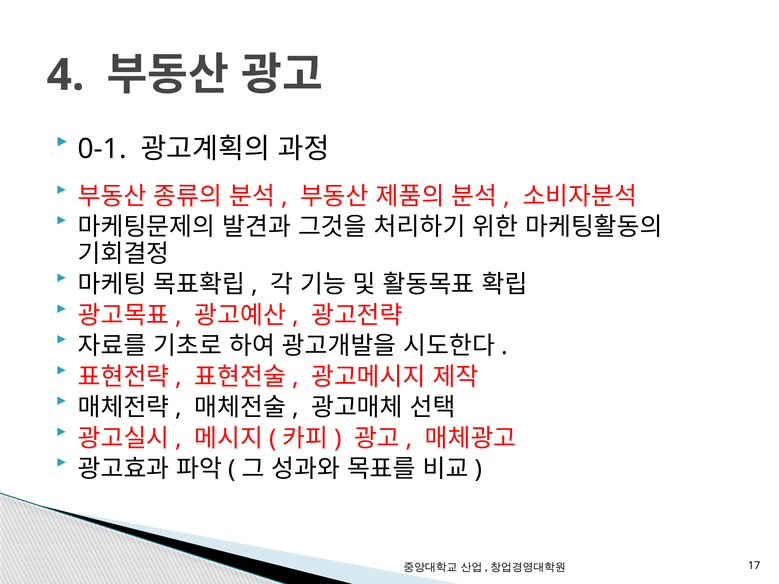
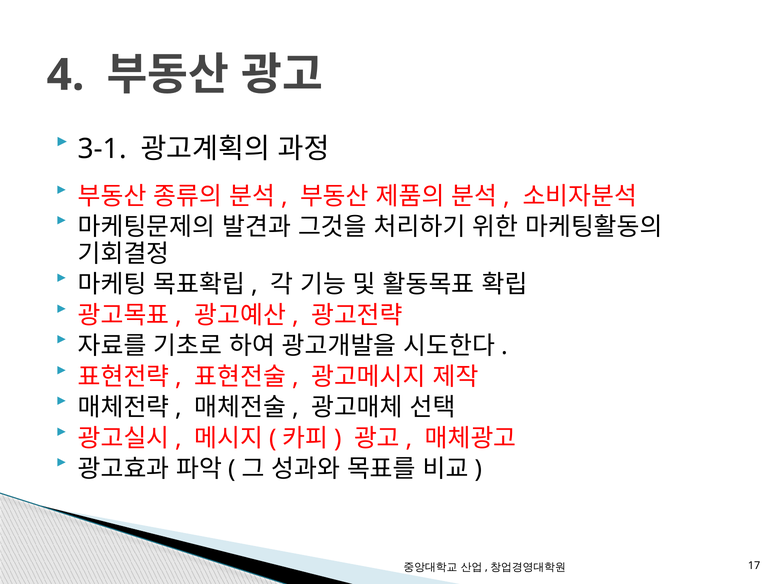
0-1: 0-1 -> 3-1 (102, 149)
